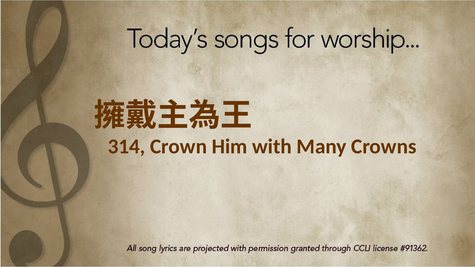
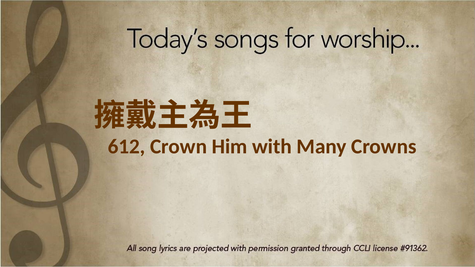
314: 314 -> 612 (127, 147)
